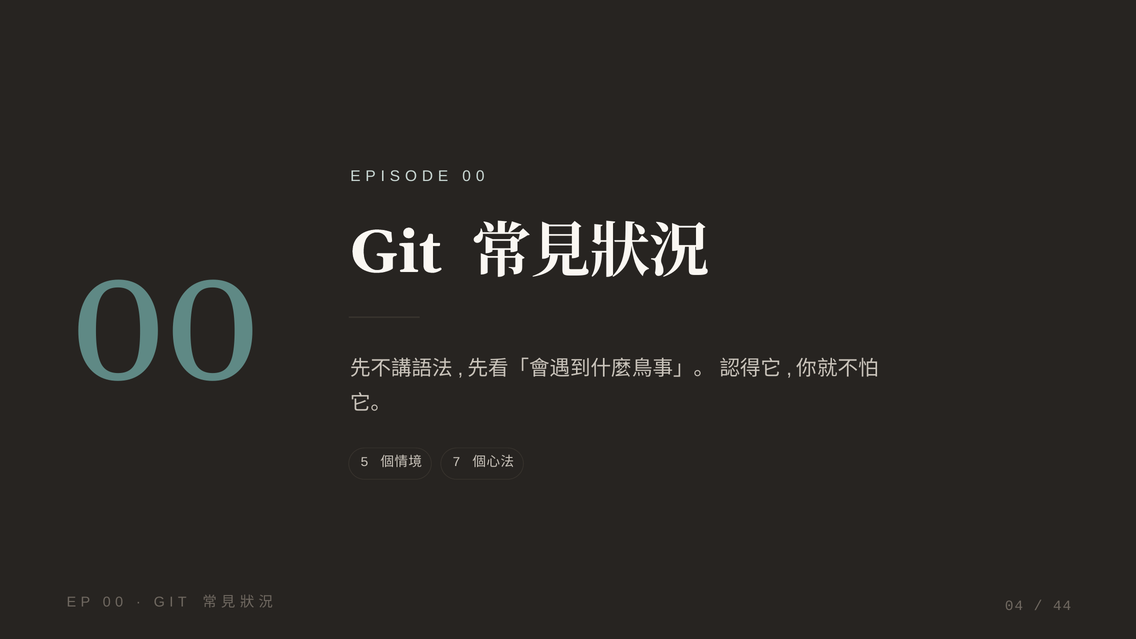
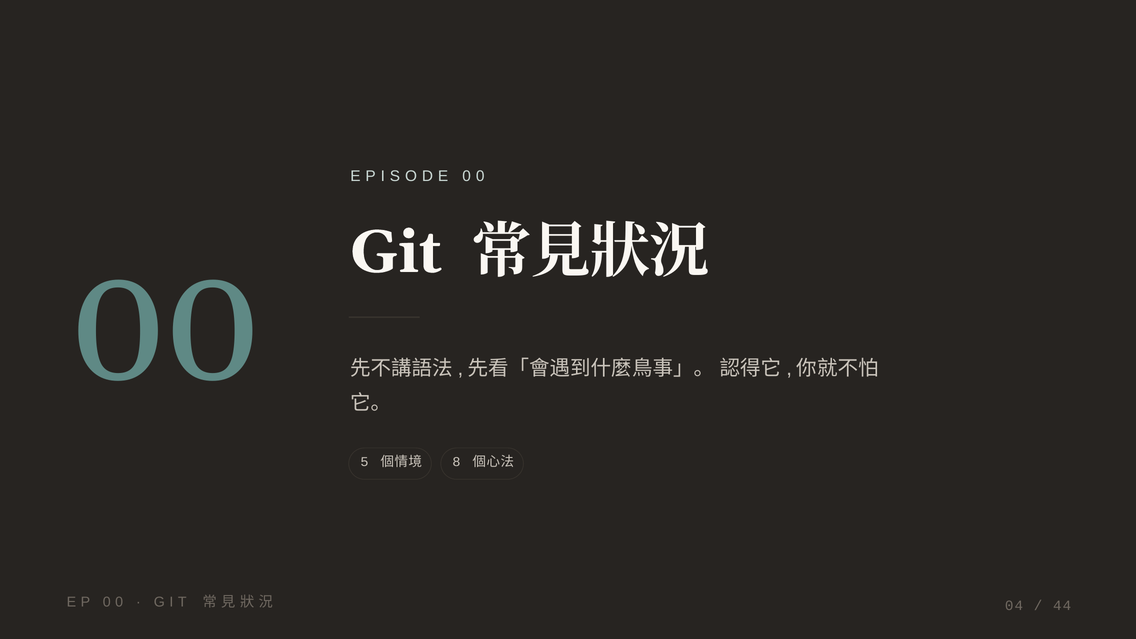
7: 7 -> 8 (456, 462)
